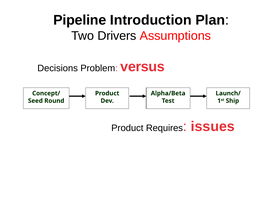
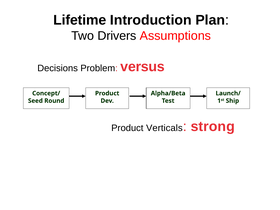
Pipeline: Pipeline -> Lifetime (80, 20)
Requires: Requires -> Verticals (164, 128)
issues: issues -> strong (213, 126)
